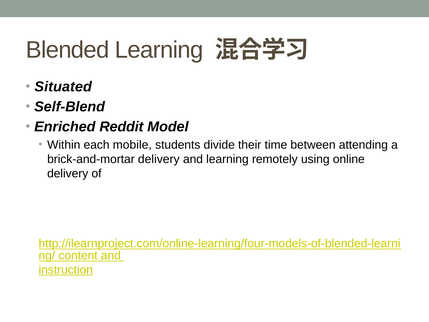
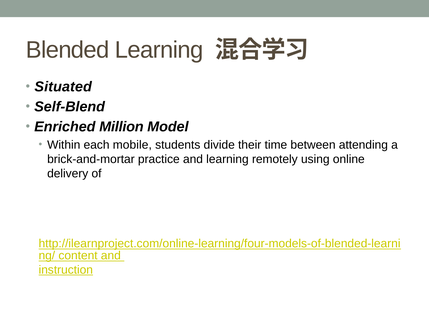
Reddit: Reddit -> Million (121, 127)
brick-and-mortar delivery: delivery -> practice (159, 159)
